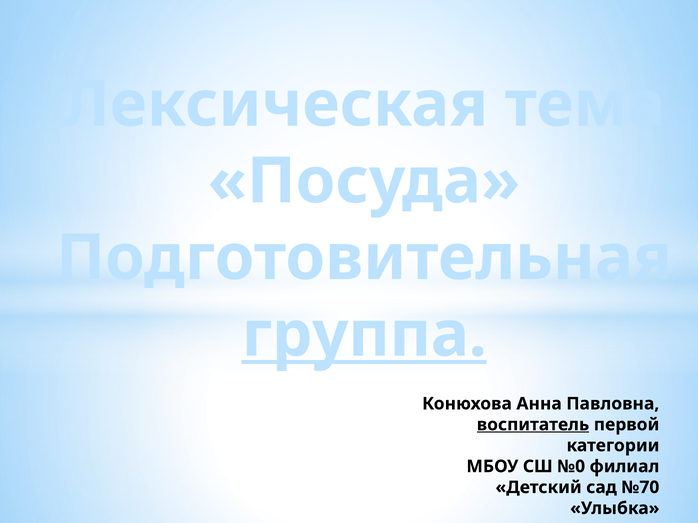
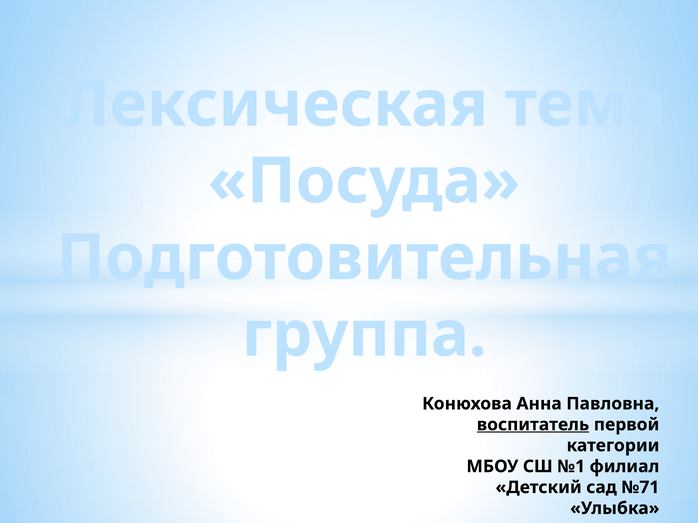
группа underline: present -> none (364, 335)
№0: №0 -> №1 (571, 467)
№70: №70 -> №71 (640, 488)
